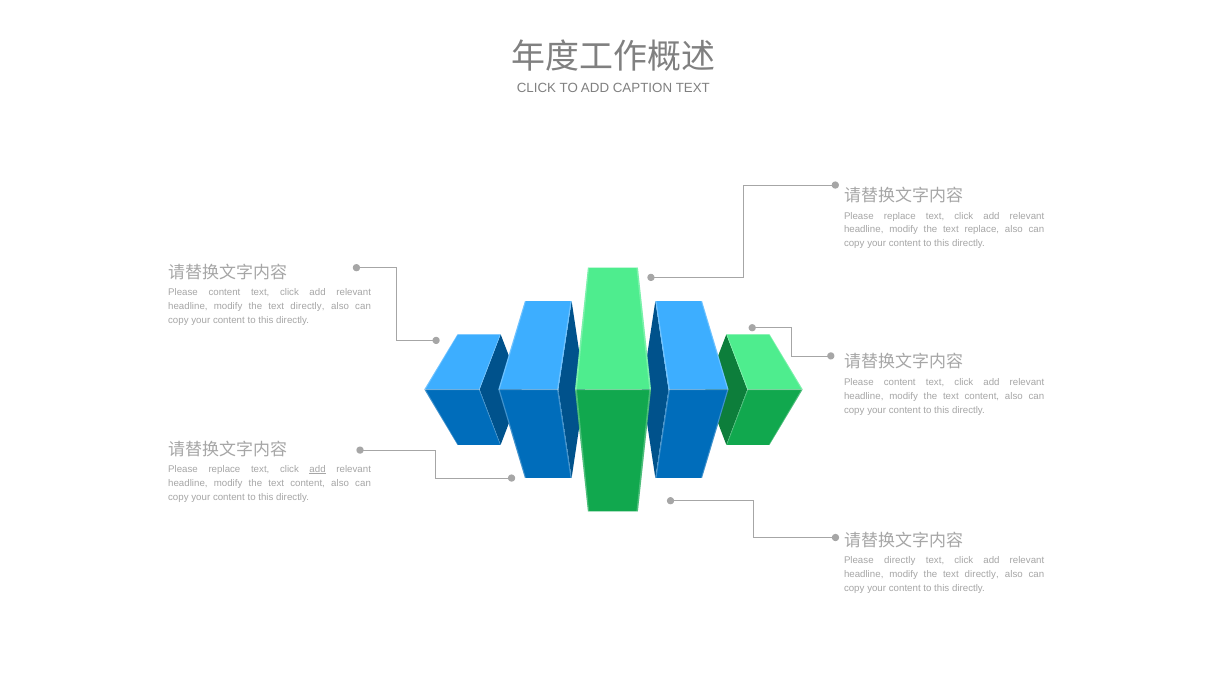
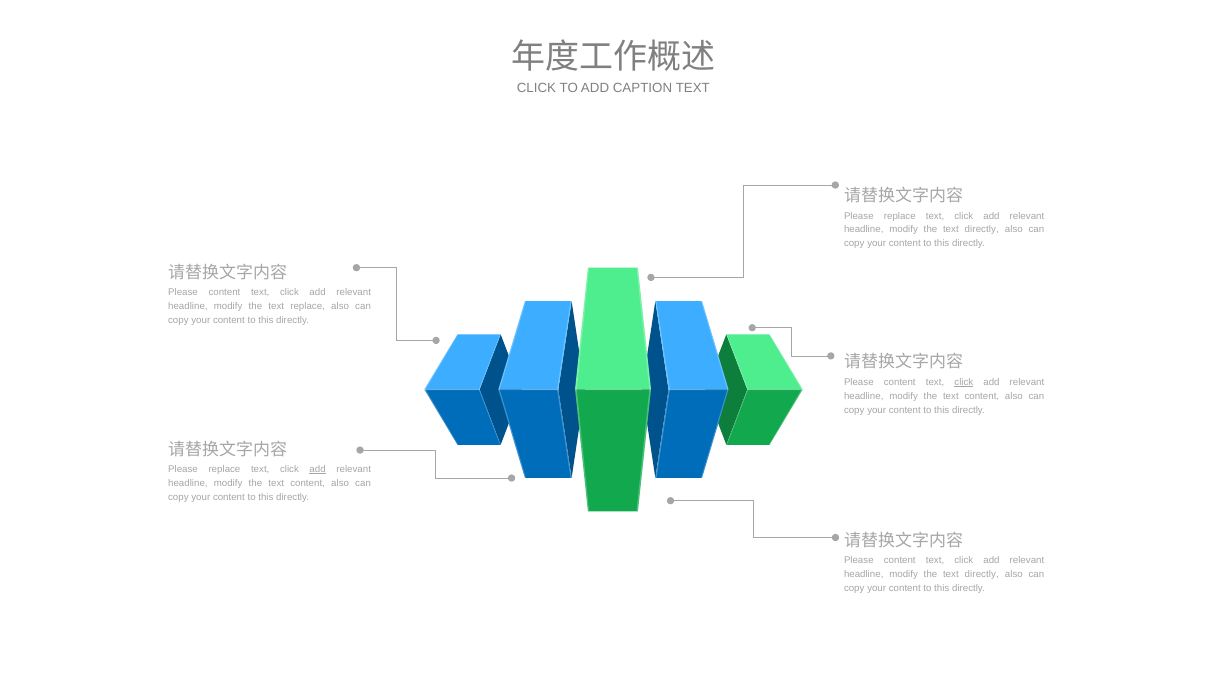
replace: replace -> directly (982, 230)
directly: directly -> replace (308, 307)
click underline: none -> present (964, 382)
directly: directly -> content (900, 561)
